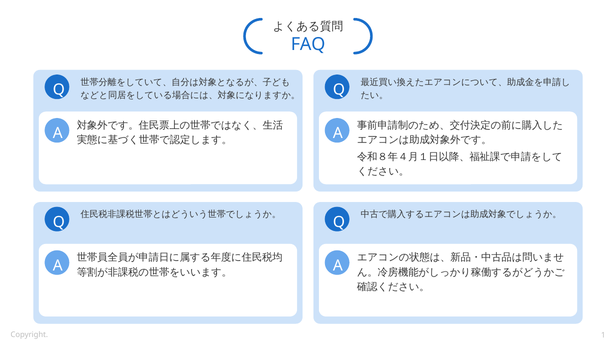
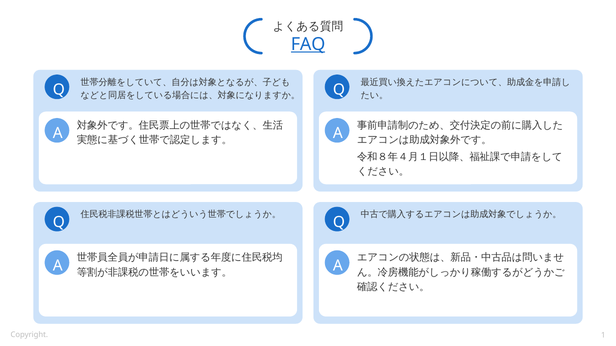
FAQ underline: none -> present (308, 44)
